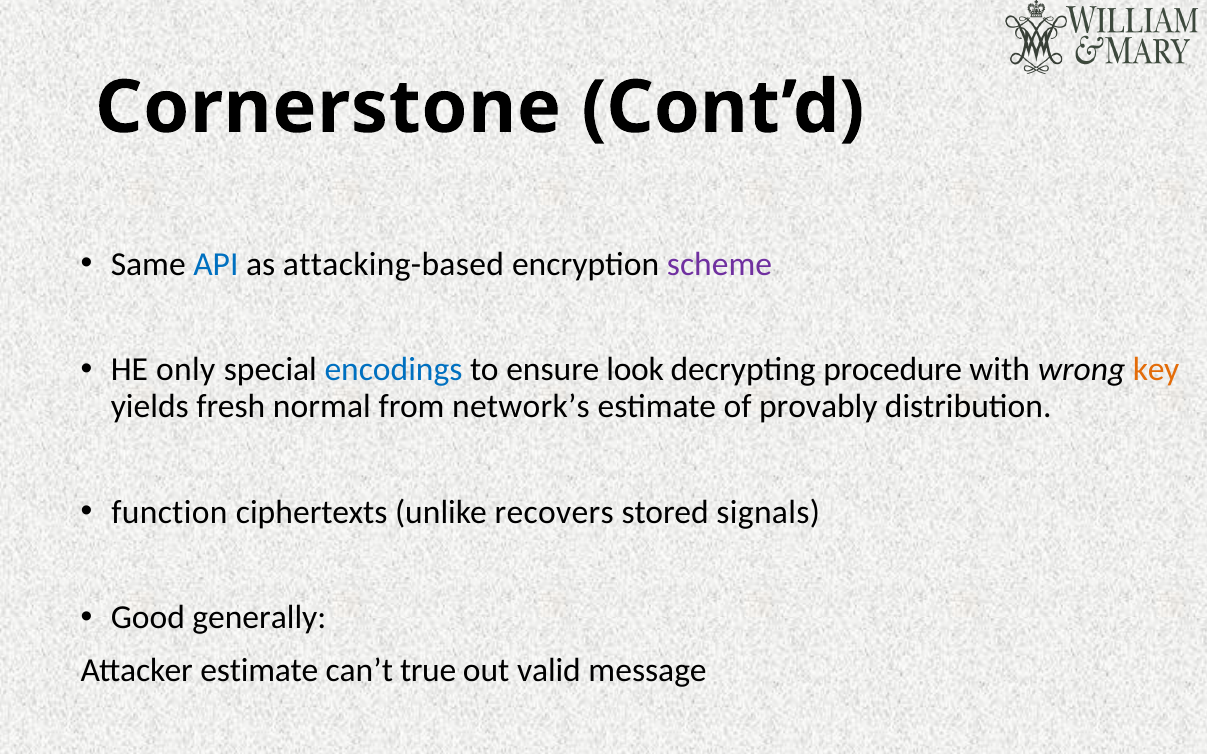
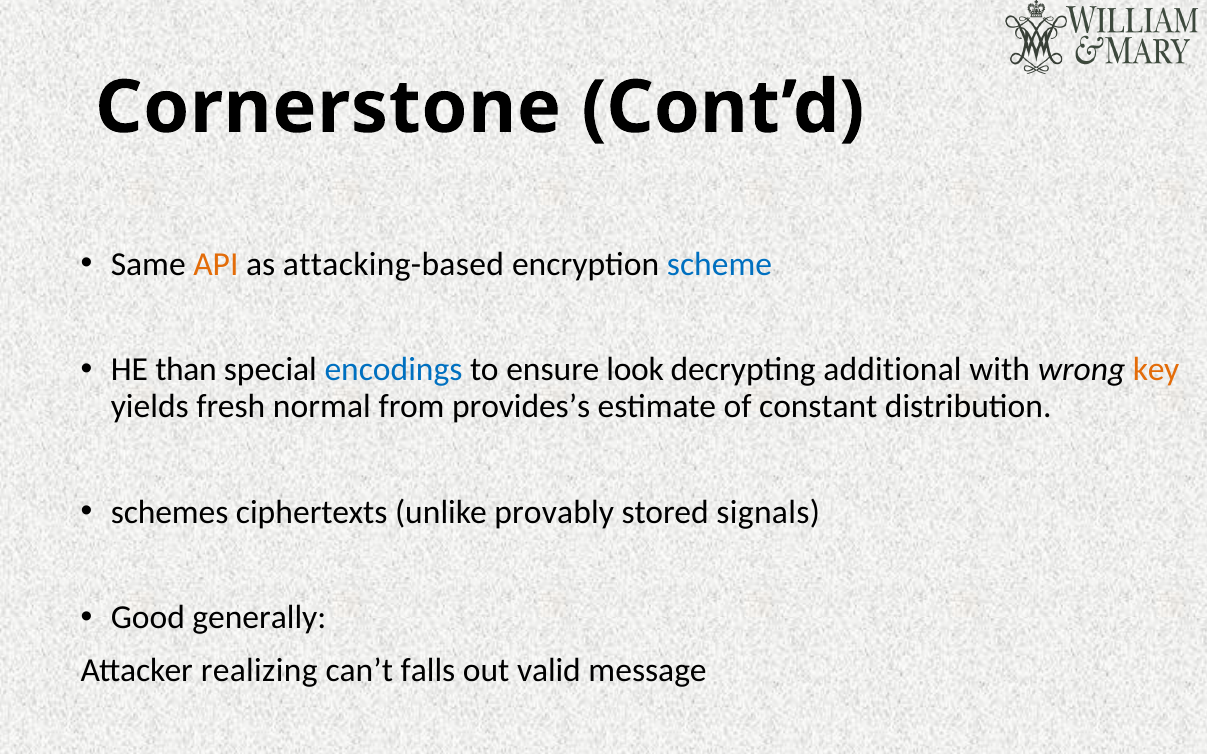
API colour: blue -> orange (216, 264)
scheme colour: purple -> blue (719, 264)
only: only -> than (186, 370)
procedure: procedure -> additional (892, 370)
network’s: network’s -> provides’s (521, 406)
provably: provably -> constant (818, 406)
function: function -> schemes (170, 512)
recovers: recovers -> provably (554, 512)
Attacker estimate: estimate -> realizing (259, 671)
true: true -> falls (428, 671)
